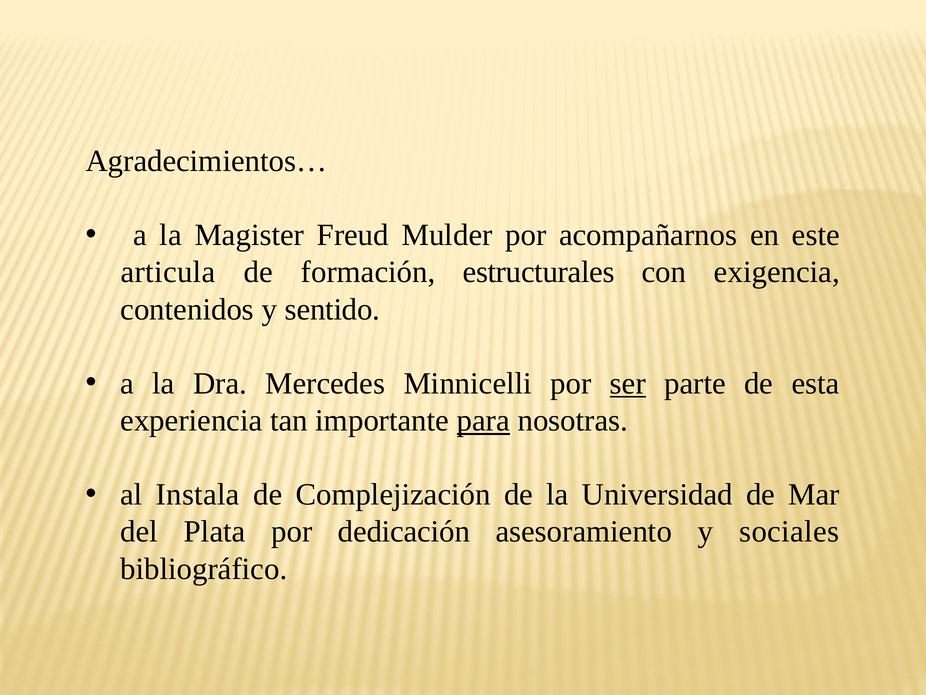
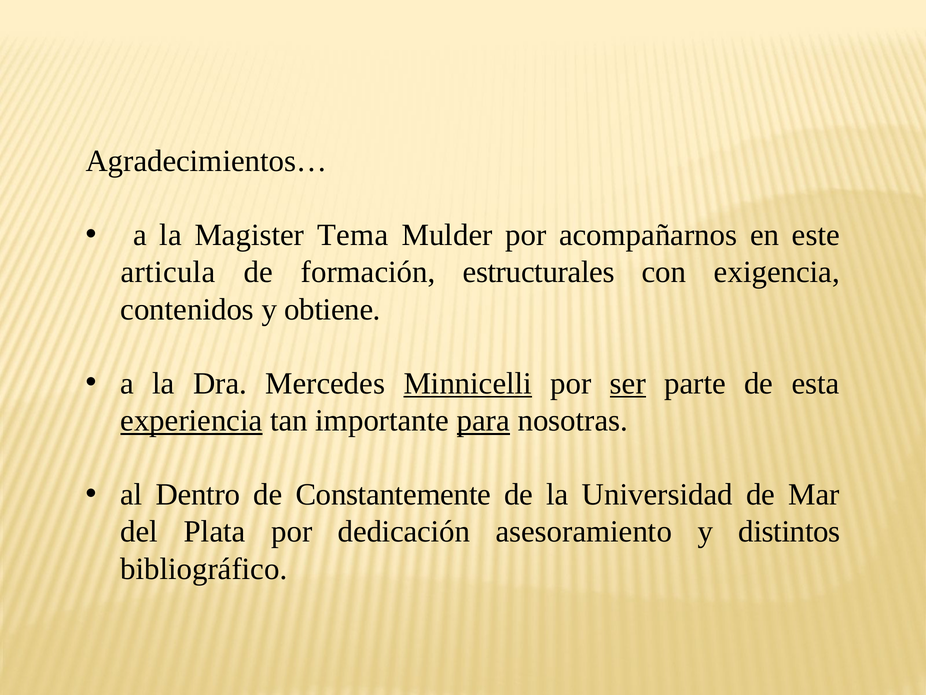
Freud: Freud -> Tema (353, 235)
sentido: sentido -> obtiene (332, 309)
Minnicelli underline: none -> present (468, 383)
experiencia underline: none -> present (191, 420)
Instala: Instala -> Dentro (198, 494)
Complejización: Complejización -> Constantemente (393, 494)
sociales: sociales -> distintos (789, 531)
